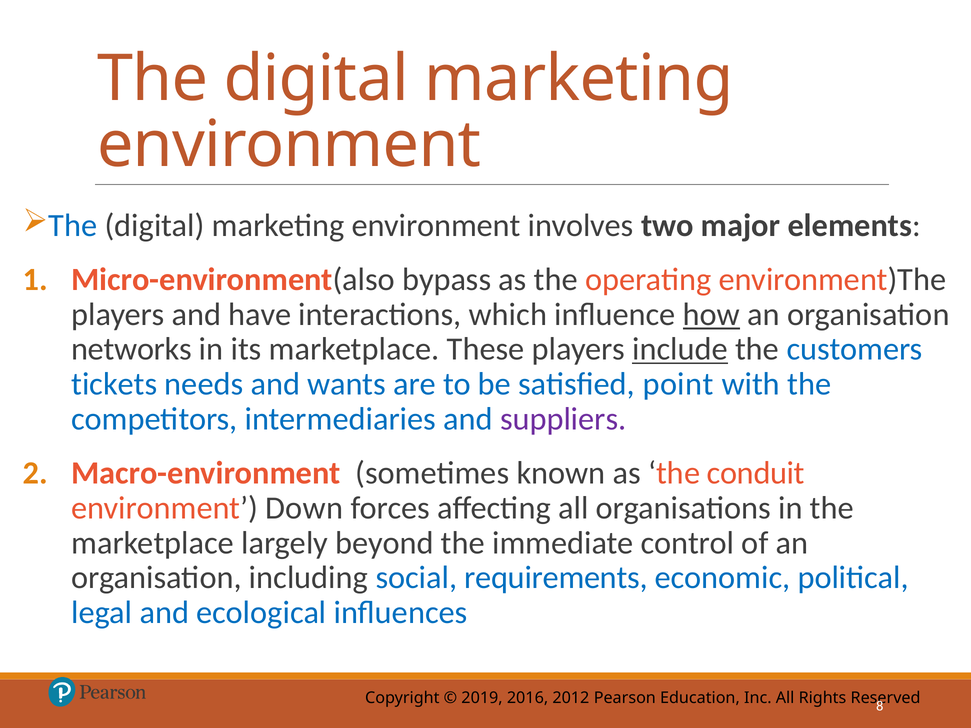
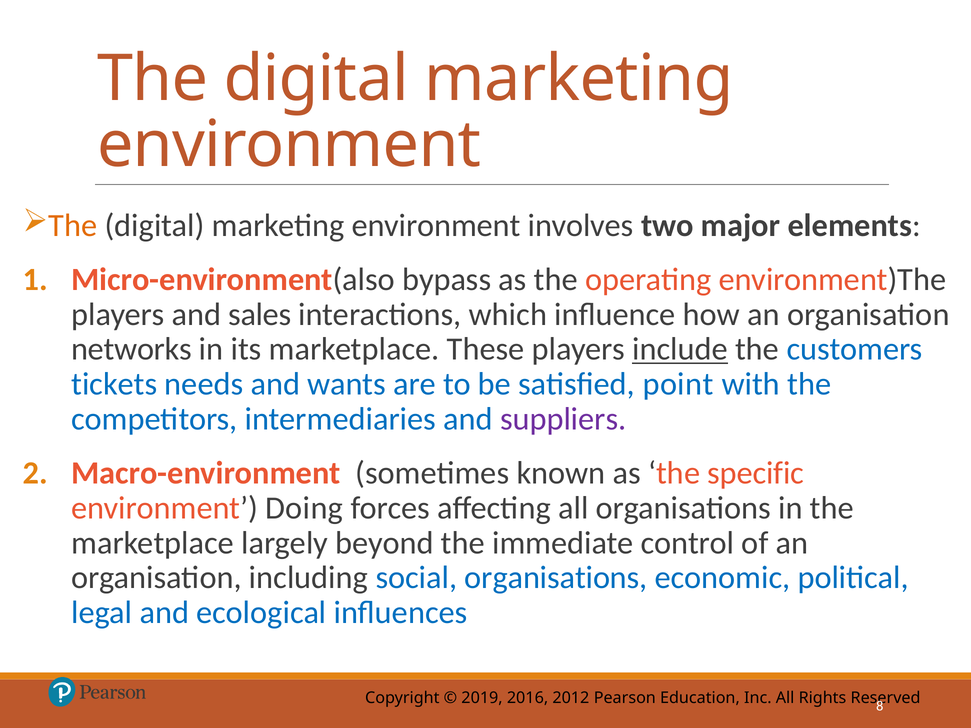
The colour: blue -> orange (73, 226)
have: have -> sales (260, 314)
how underline: present -> none (711, 314)
conduit: conduit -> specific (756, 473)
Down: Down -> Doing (304, 508)
social requirements: requirements -> organisations (556, 578)
